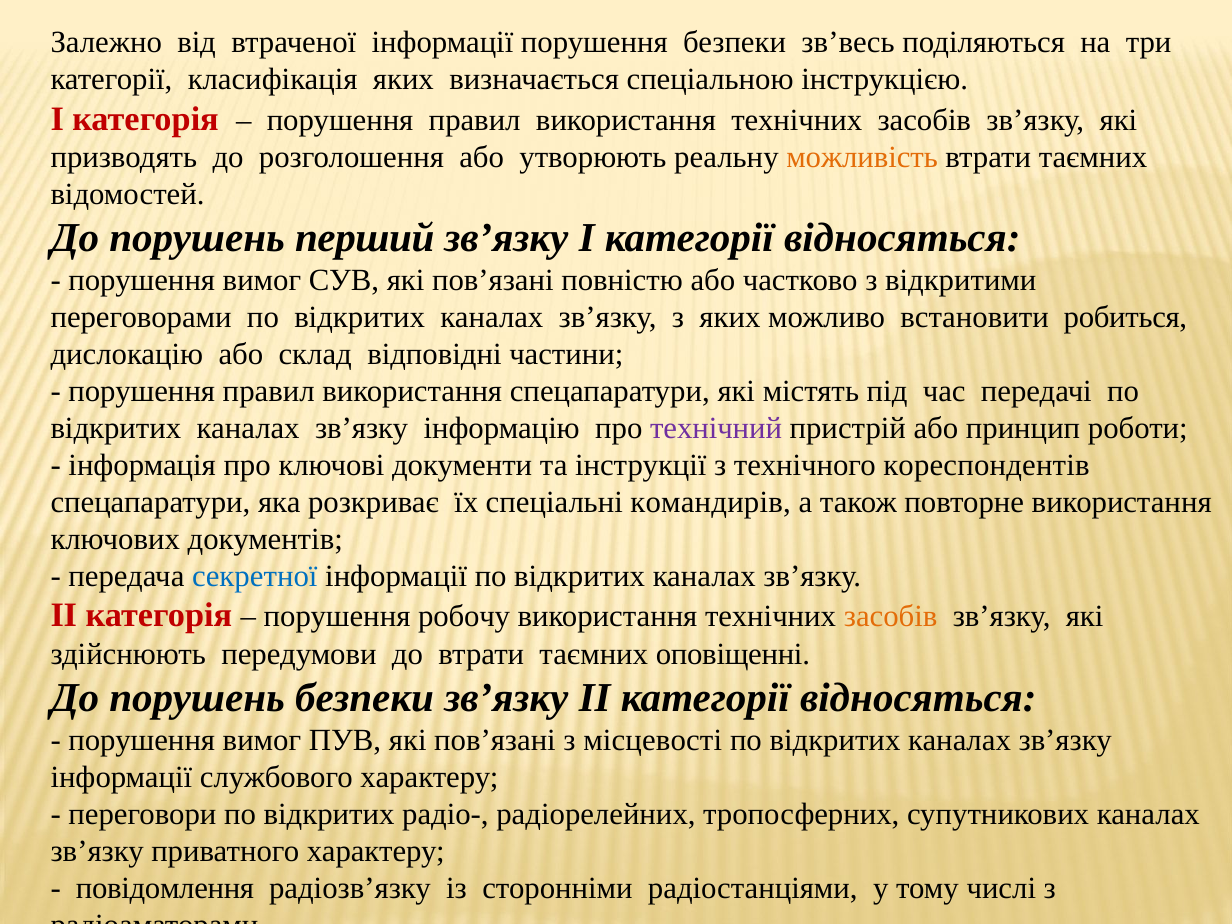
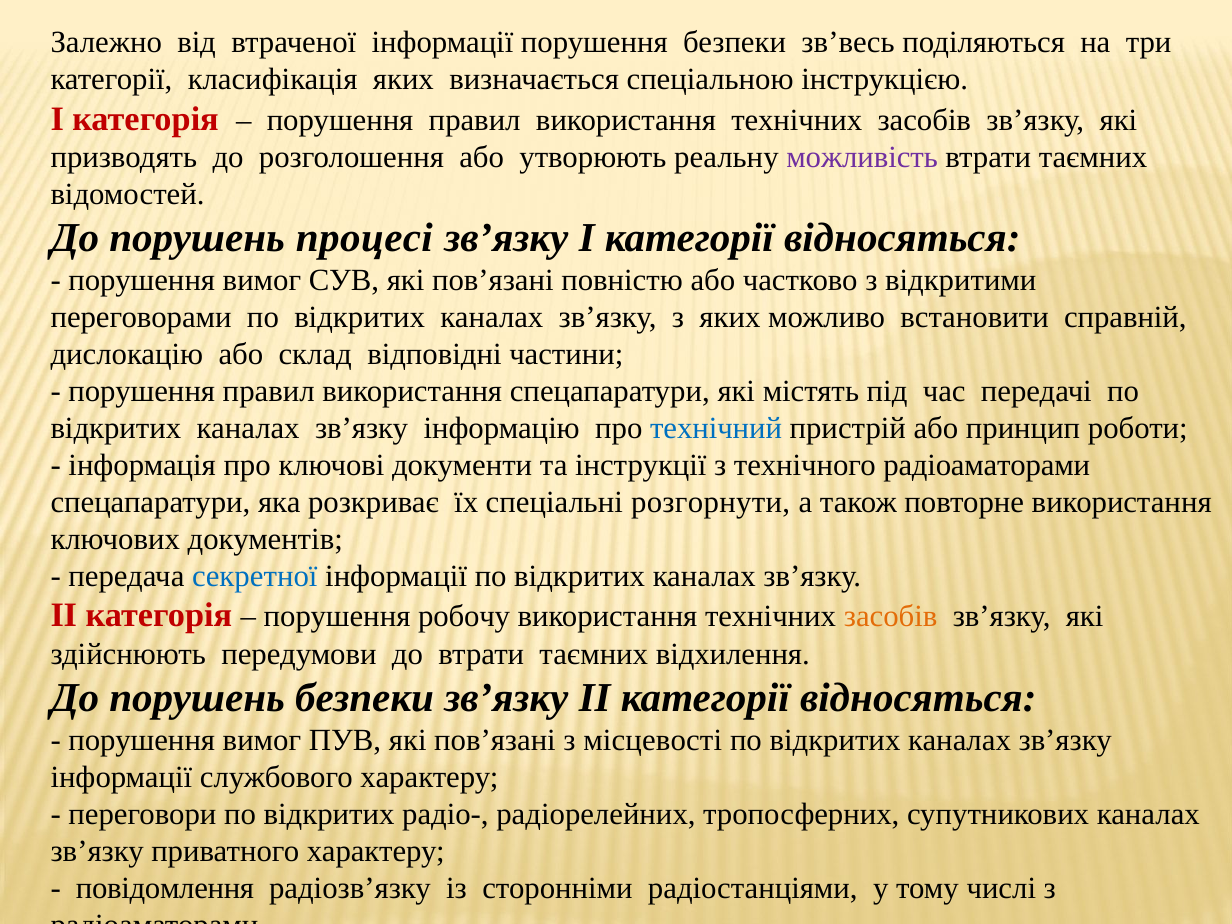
можливість colour: orange -> purple (862, 158)
перший: перший -> процесі (364, 238)
робиться: робиться -> справній (1125, 318)
технічний colour: purple -> blue (716, 429)
технічного кореспондентів: кореспондентів -> радіоаматорами (987, 466)
командирів: командирів -> розгорнути (711, 502)
оповіщенні: оповіщенні -> відхилення (733, 654)
